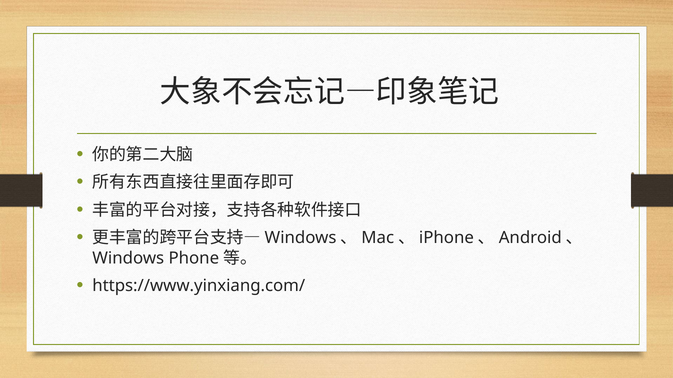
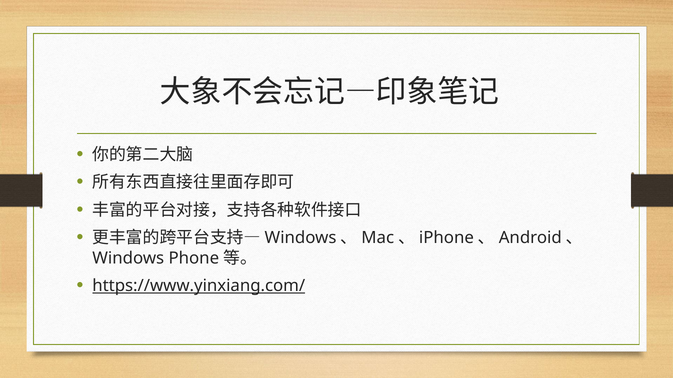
https://www.yinxiang.com/ underline: none -> present (199, 286)
